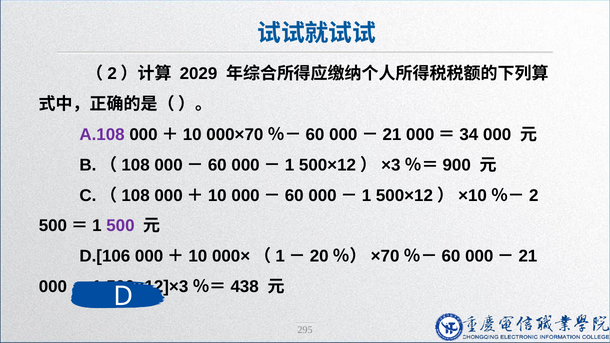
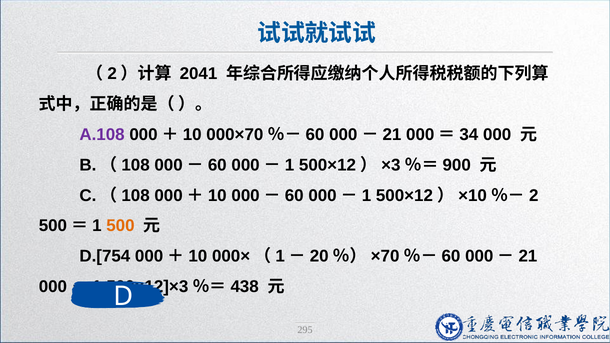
2029: 2029 -> 2041 (198, 73)
500 colour: purple -> orange (120, 226)
D.[106: D.[106 -> D.[754 (105, 256)
